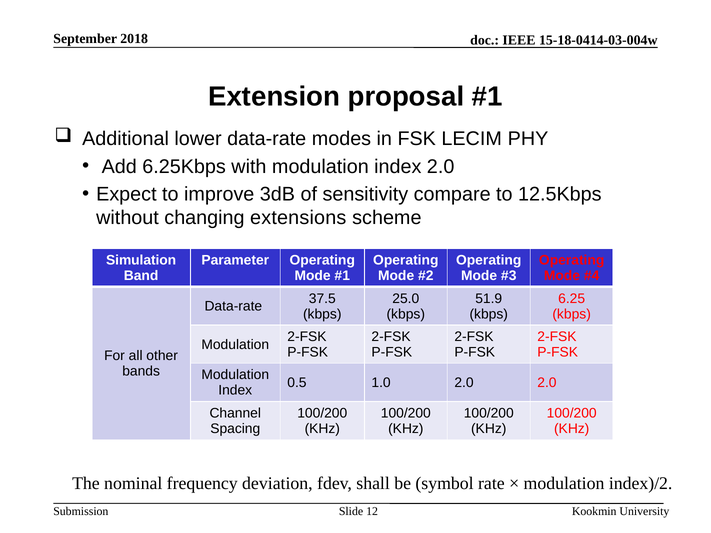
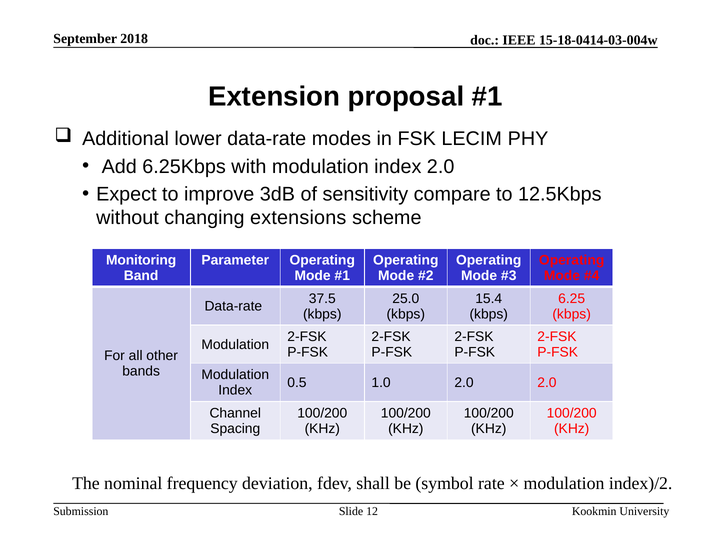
Simulation: Simulation -> Monitoring (141, 260)
51.9: 51.9 -> 15.4 (489, 299)
